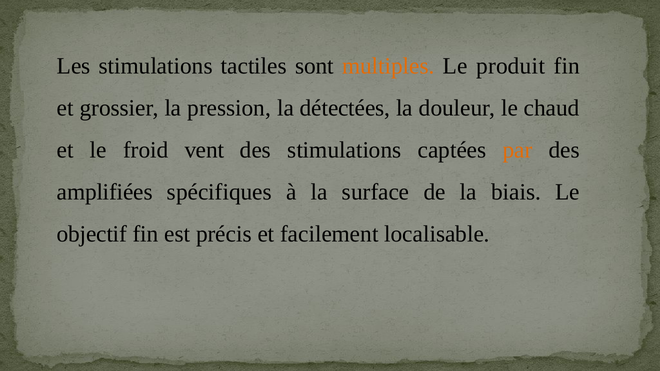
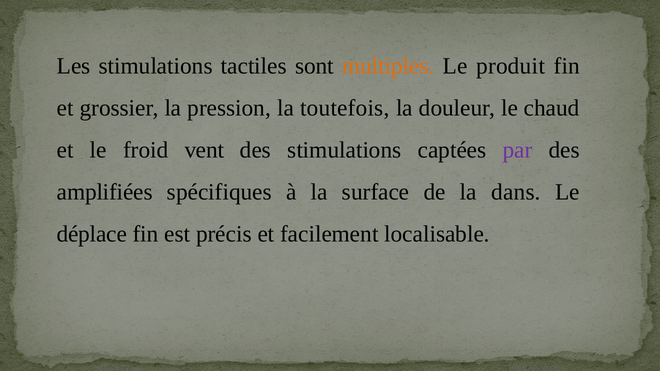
détectées: détectées -> toutefois (345, 108)
par colour: orange -> purple (518, 150)
biais: biais -> dans (516, 192)
objectif: objectif -> déplace (92, 234)
